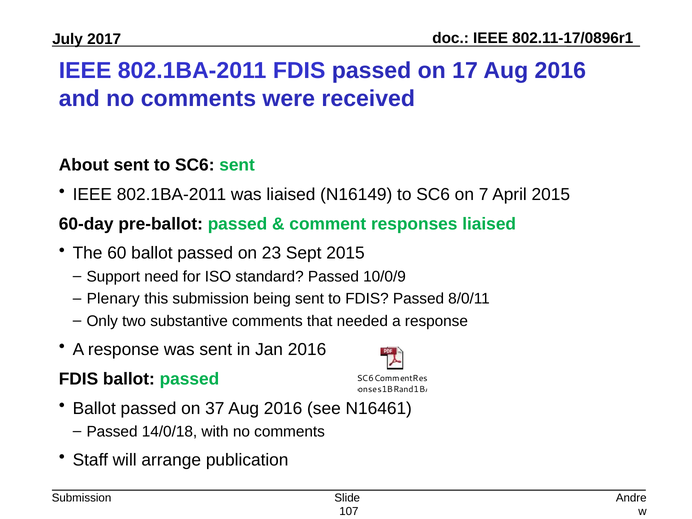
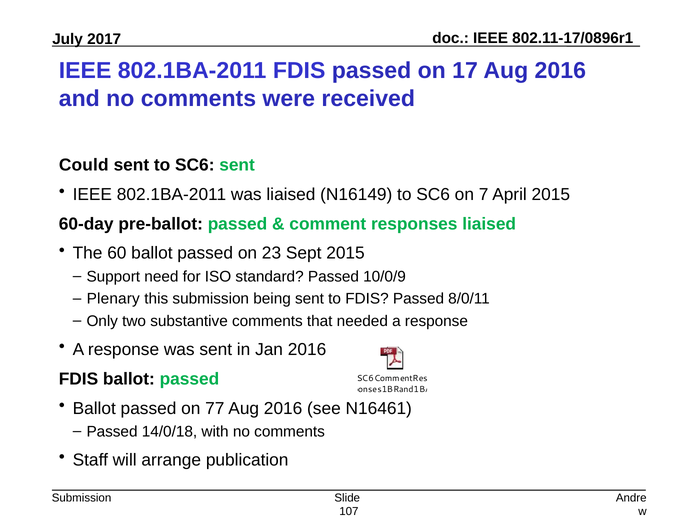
About: About -> Could (84, 165)
37: 37 -> 77 (215, 408)
